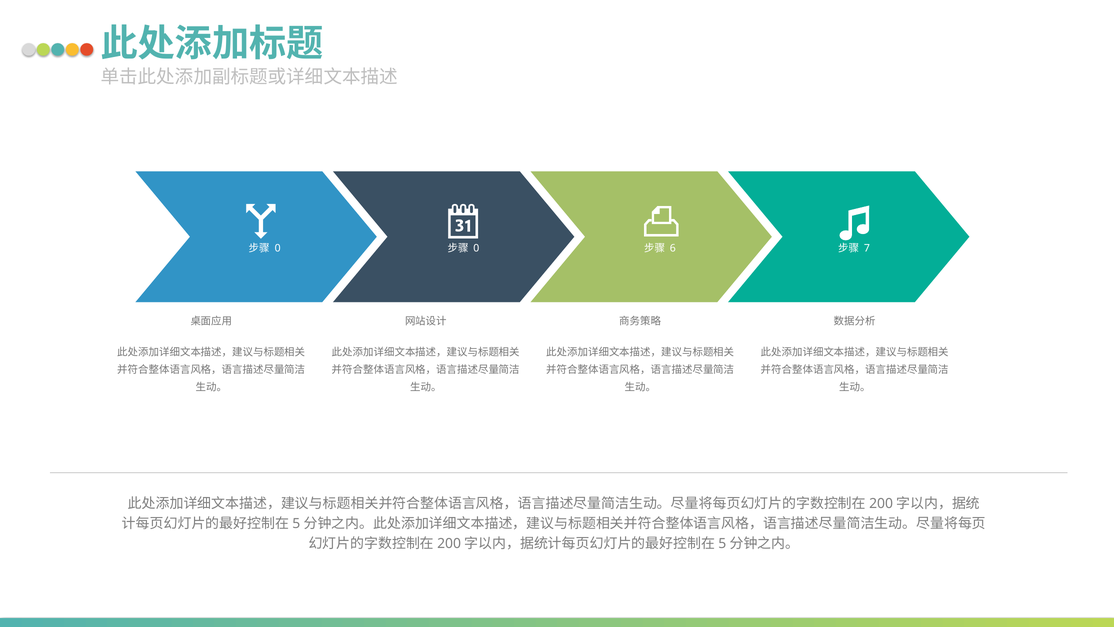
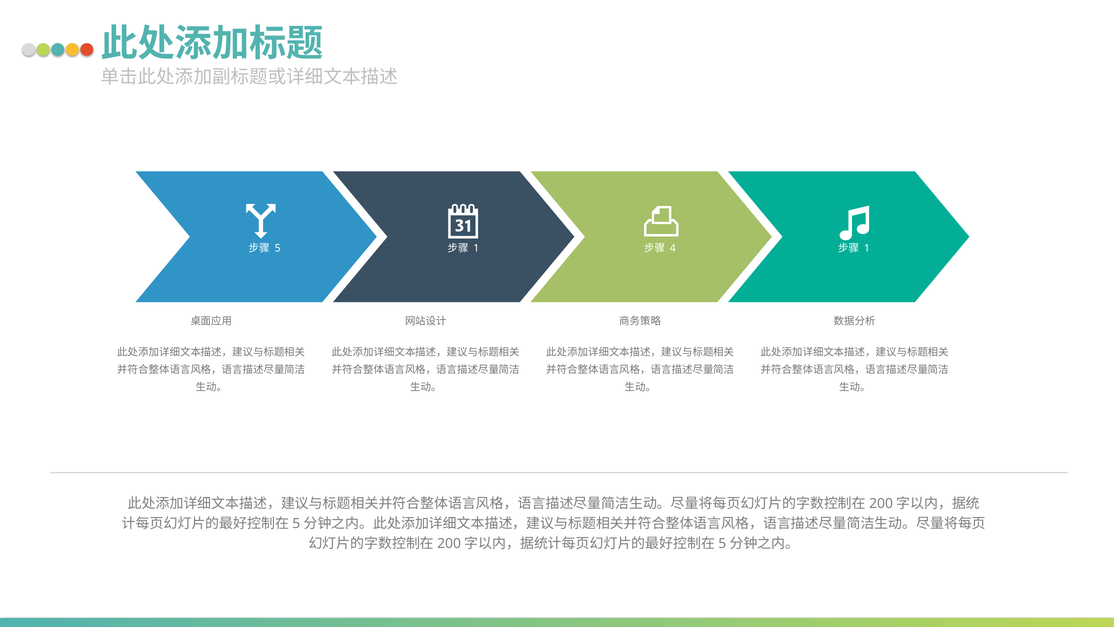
0: 0 -> 5 (278, 248)
0: 0 -> 1 (476, 248)
6: 6 -> 4 (673, 248)
7: 7 -> 1 (867, 248)
